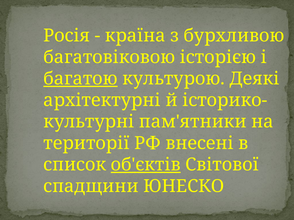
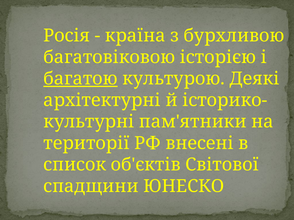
об'єктів underline: present -> none (146, 165)
